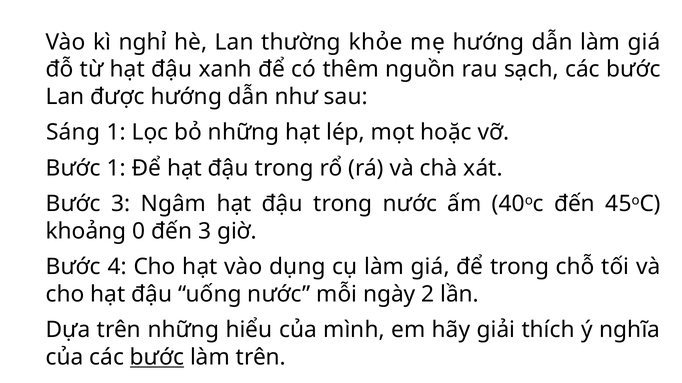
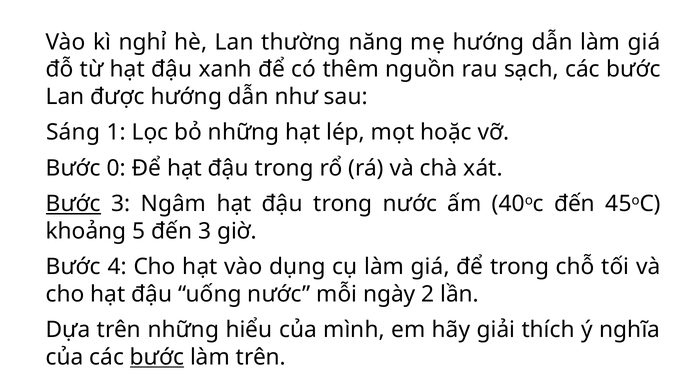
khỏe: khỏe -> năng (376, 42)
Bước 1: 1 -> 0 (116, 168)
Bước underline: none -> present (73, 204)
0: 0 -> 5 (139, 232)
